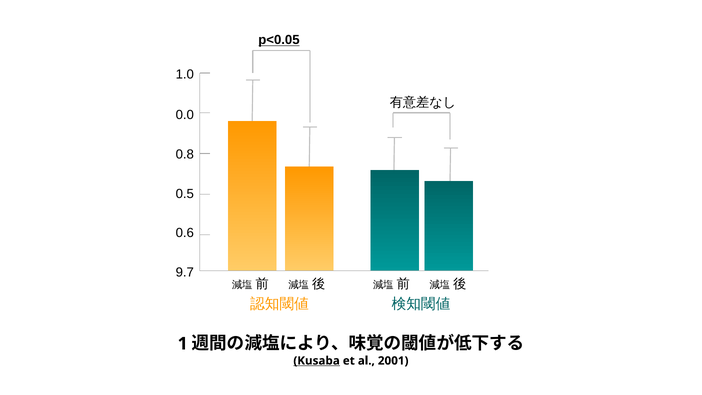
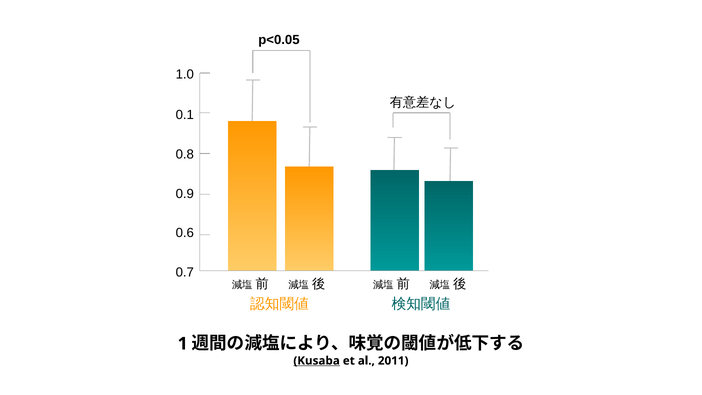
p<0.05 underline: present -> none (279, 40)
0.0: 0.0 -> 0.1 (185, 115)
0.5: 0.5 -> 0.9 (185, 194)
9.7: 9.7 -> 0.7 (185, 272)
2001: 2001 -> 2011 (393, 361)
